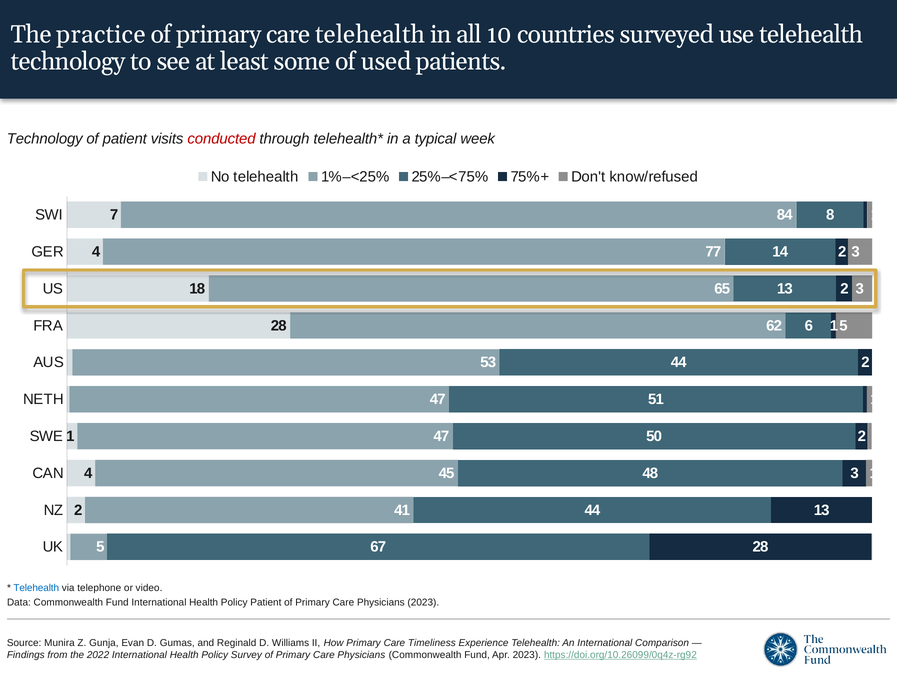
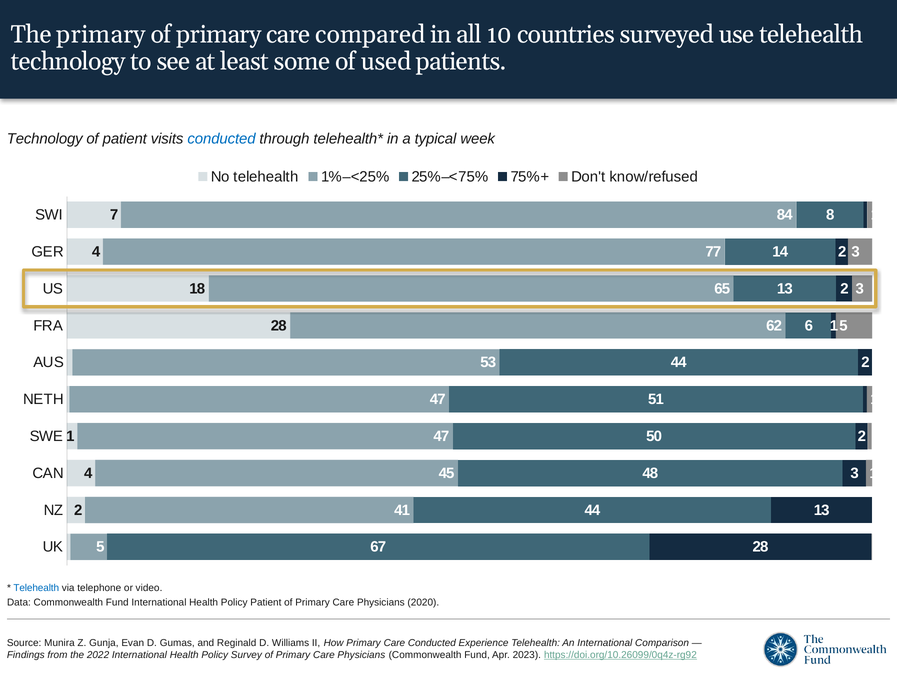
The practice: practice -> primary (101, 35)
care telehealth: telehealth -> compared (370, 35)
conducted colour: red -> blue (222, 139)
Physicians 2023: 2023 -> 2020 (423, 602)
Care Timeliness: Timeliness -> Conducted (432, 643)
